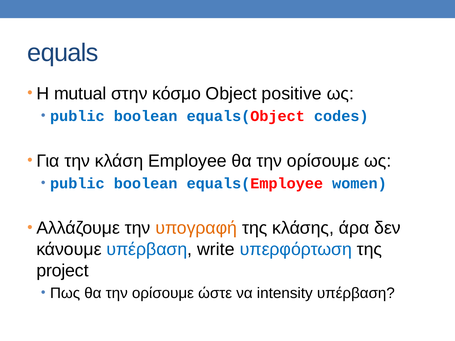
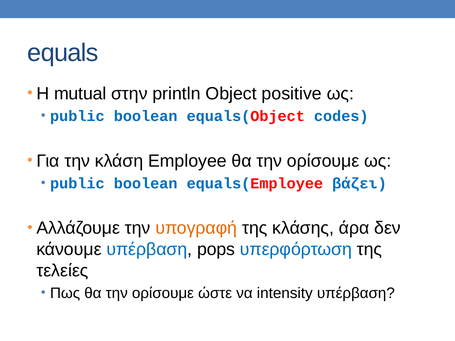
κόσμο: κόσμο -> println (177, 94)
women: women -> βάζει (359, 184)
write: write -> pops (216, 249)
project: project -> τελείες (62, 271)
